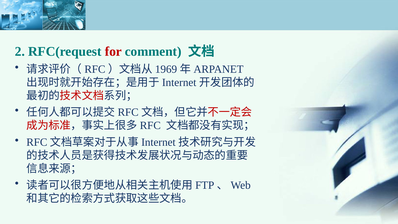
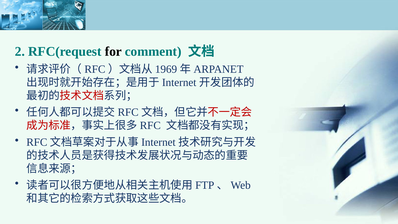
for colour: red -> black (113, 51)
